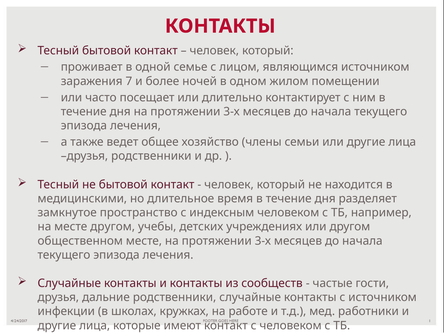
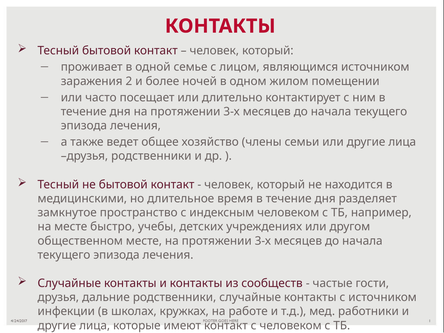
7: 7 -> 2 (129, 81)
месте другом: другом -> быстро (113, 227)
